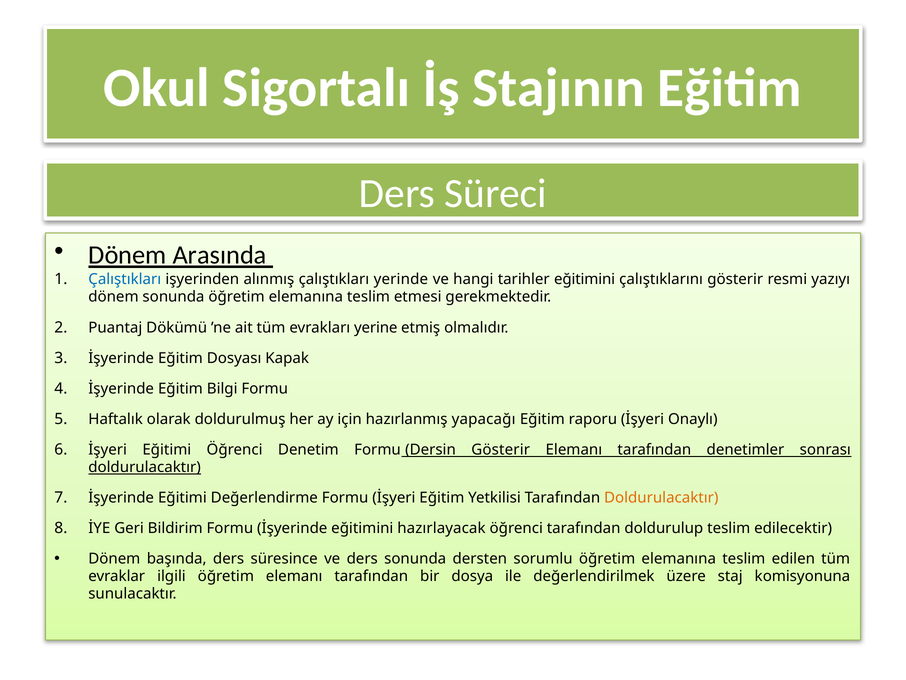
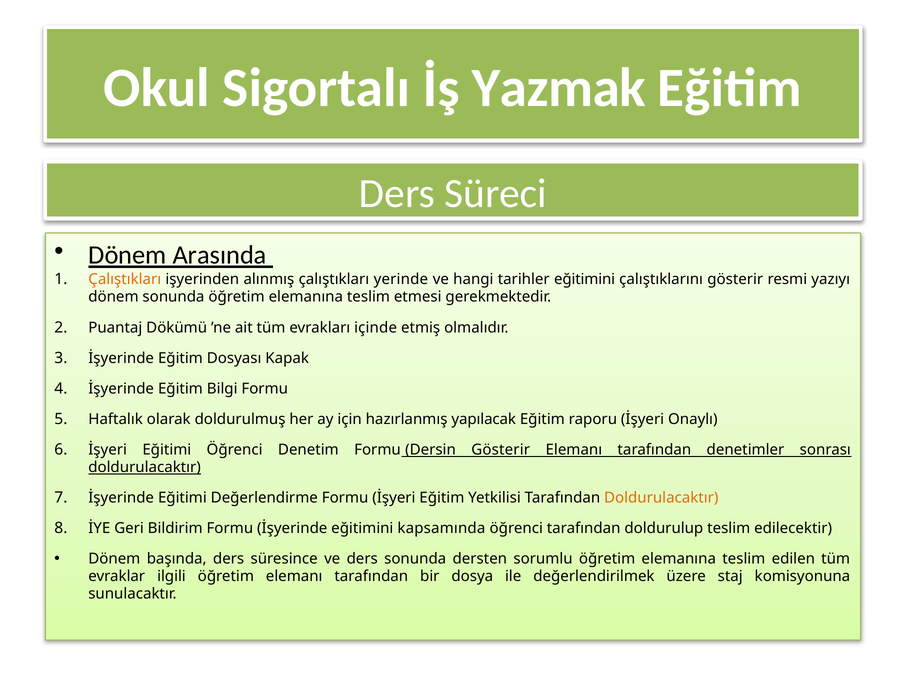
Stajının: Stajının -> Yazmak (559, 88)
Çalıştıkları colour: blue -> orange (125, 279)
yerine: yerine -> içinde (376, 327)
yapacağı: yapacağı -> yapılacak (484, 419)
hazırlayacak: hazırlayacak -> kapsamında (441, 528)
